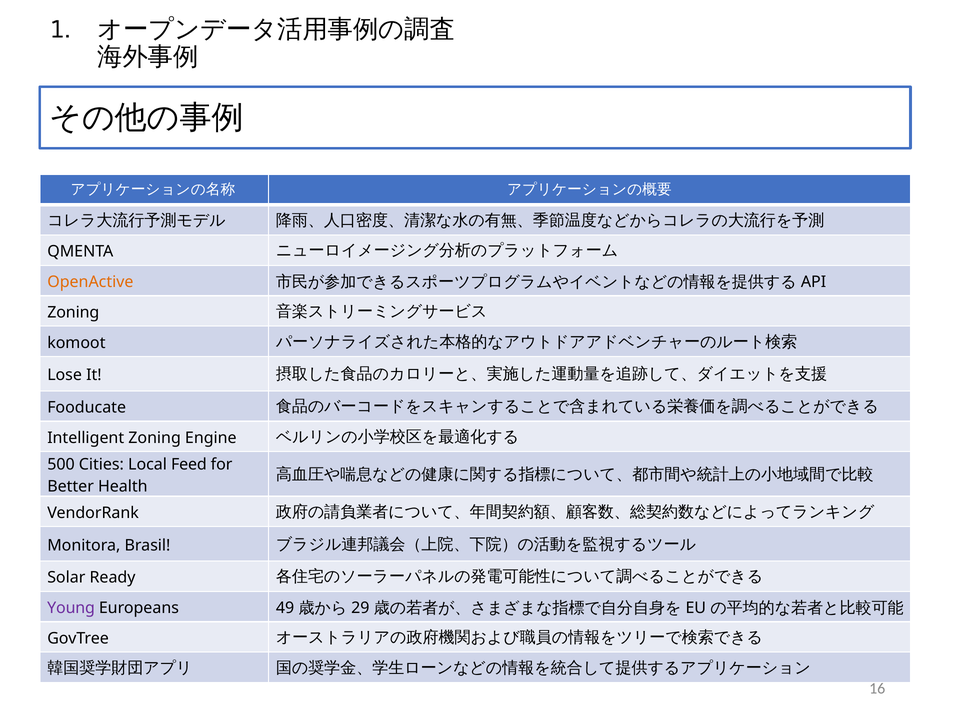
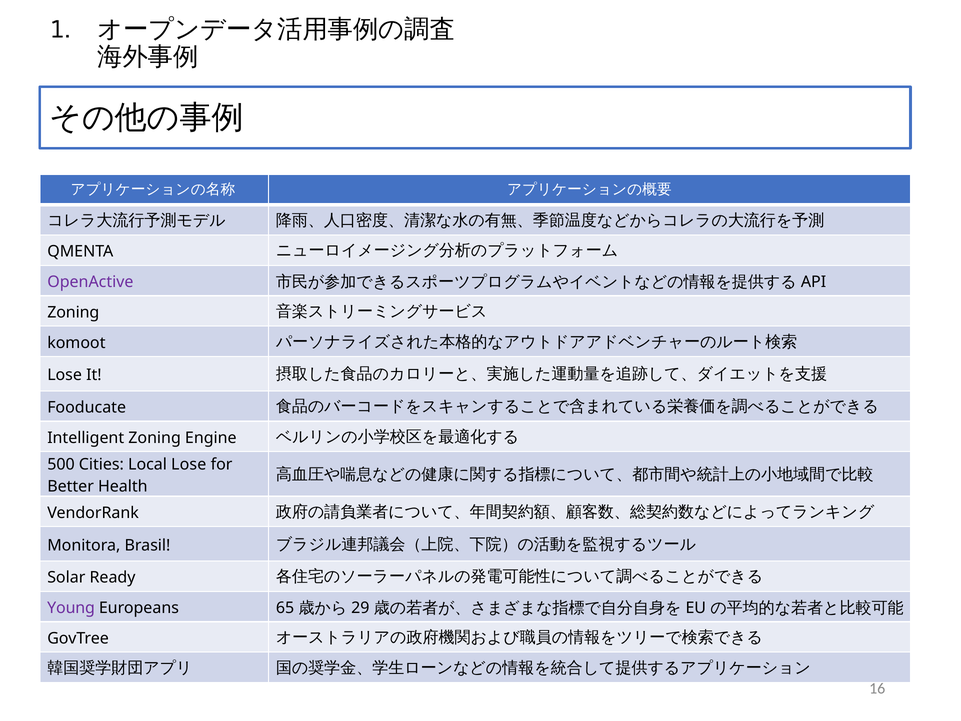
OpenActive colour: orange -> purple (90, 282)
Local Feed: Feed -> Lose (189, 464)
49: 49 -> 65 (285, 608)
